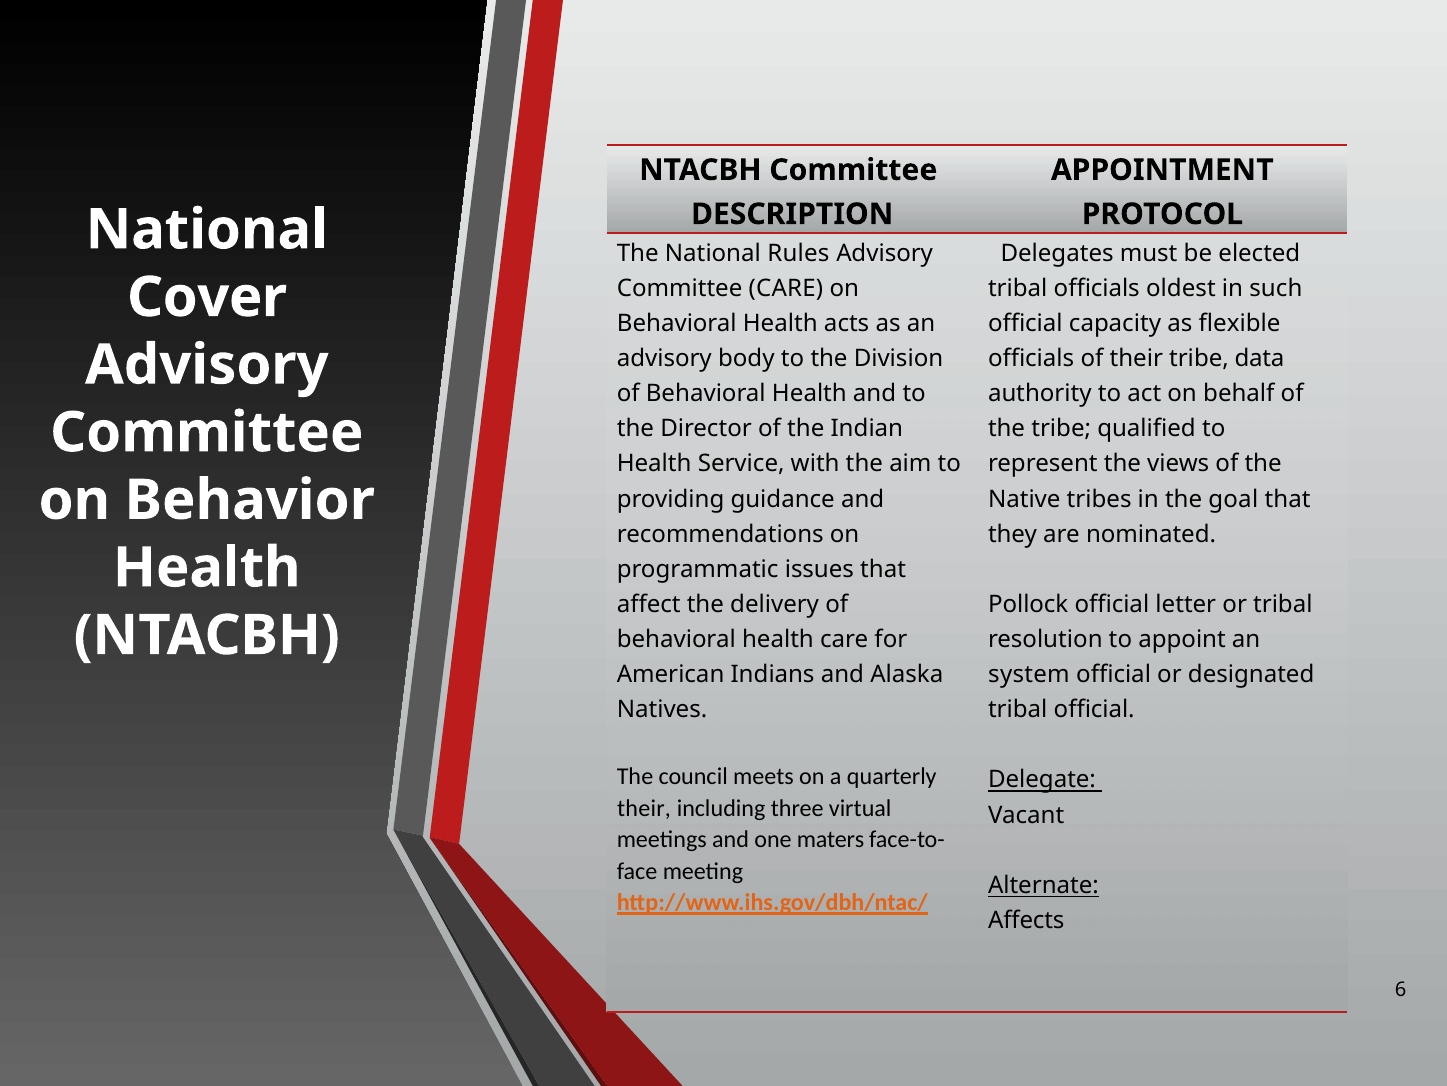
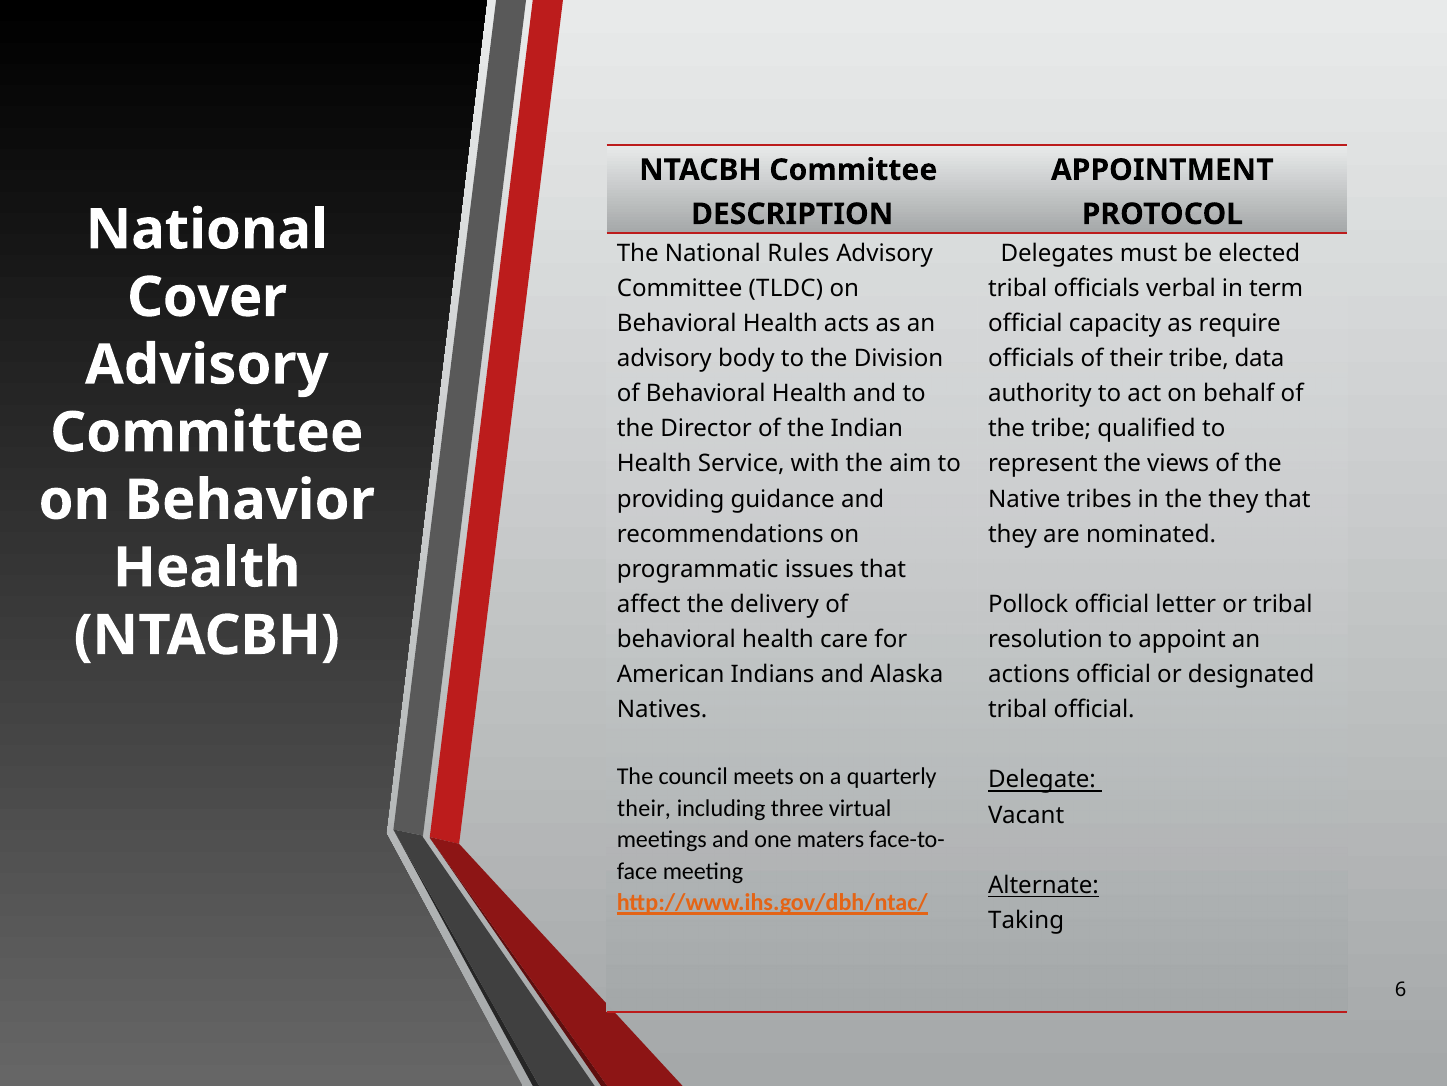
Committee CARE: CARE -> TLDC (786, 288)
oldest: oldest -> verbal (1181, 288)
such: such -> term (1276, 288)
flexible: flexible -> require (1240, 323)
the goal: goal -> they (1233, 499)
system: system -> actions (1029, 674)
Affects: Affects -> Taking (1026, 920)
